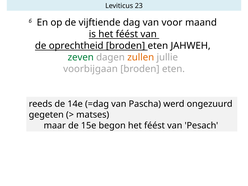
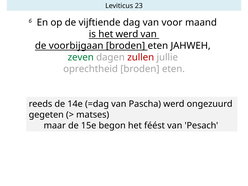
is het féést: féést -> werd (127, 34)
oprechtheid: oprechtheid -> voorbijgaan (76, 46)
zullen colour: orange -> red (141, 57)
voorbijgaan: voorbijgaan -> oprechtheid (91, 69)
